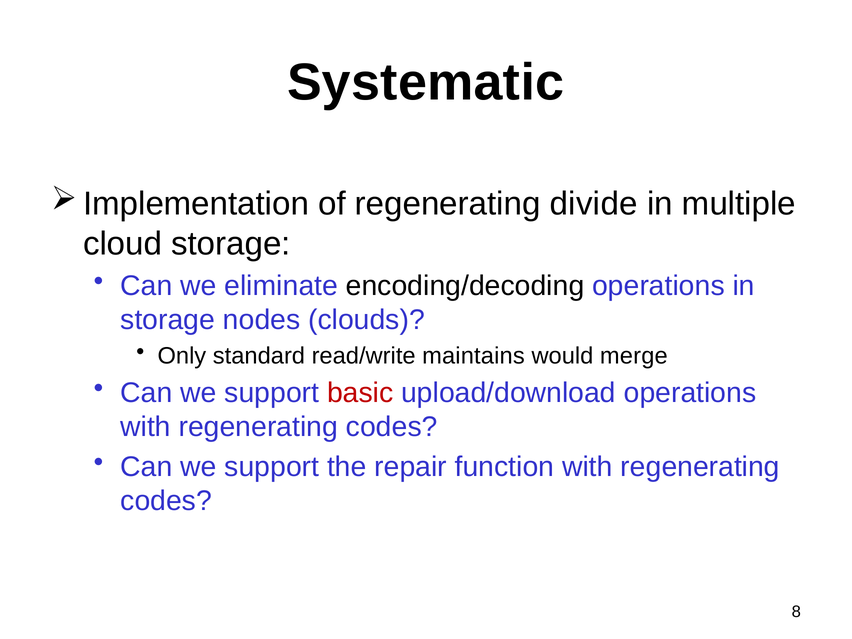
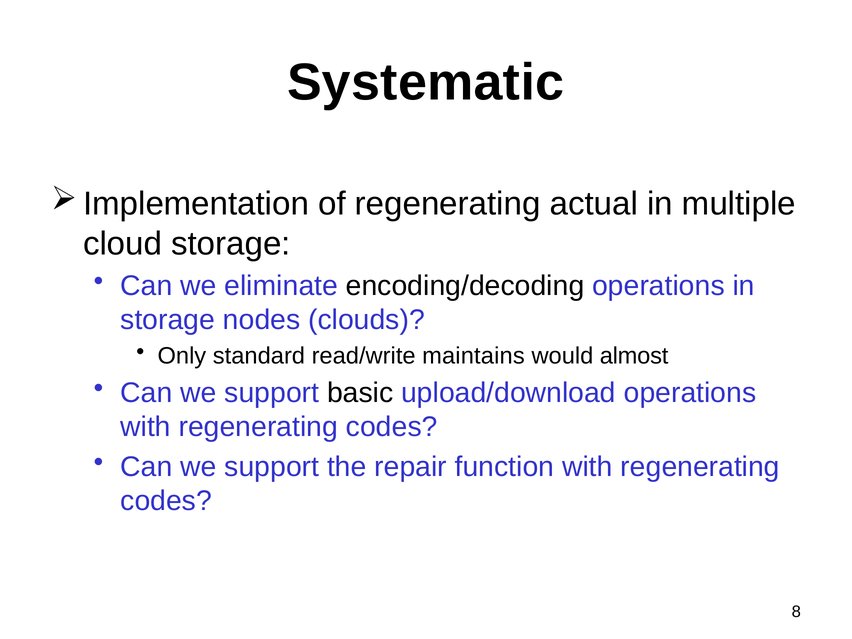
divide: divide -> actual (594, 204)
merge: merge -> almost (634, 356)
basic colour: red -> black (360, 393)
